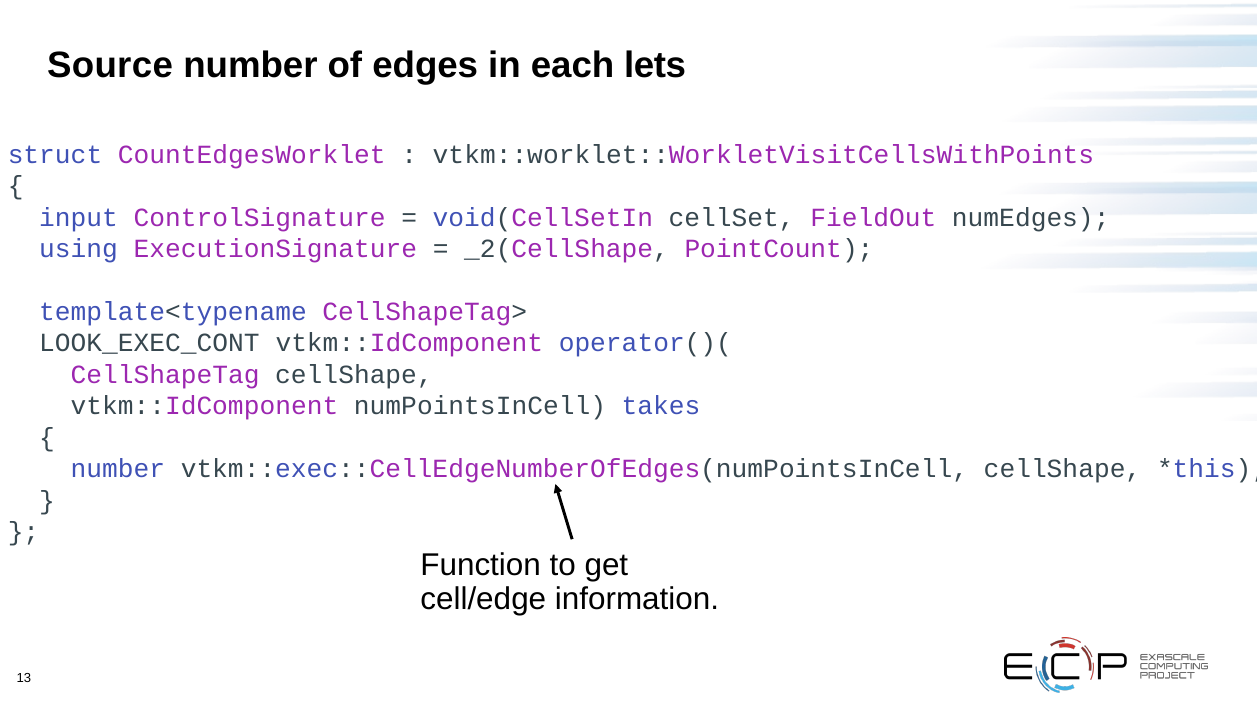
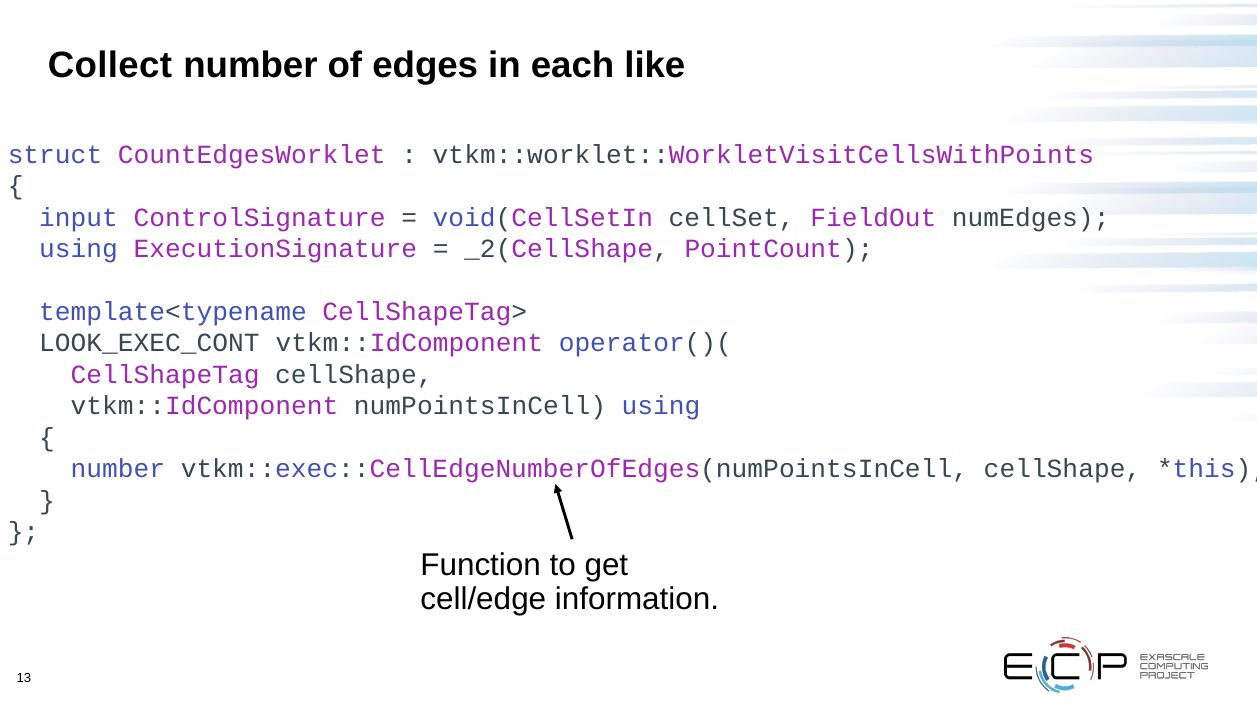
Source: Source -> Collect (110, 65)
lets: lets -> like (655, 65)
numPointsInCell takes: takes -> using (661, 406)
